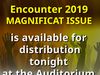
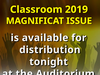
Encounter: Encounter -> Classroom (36, 9)
